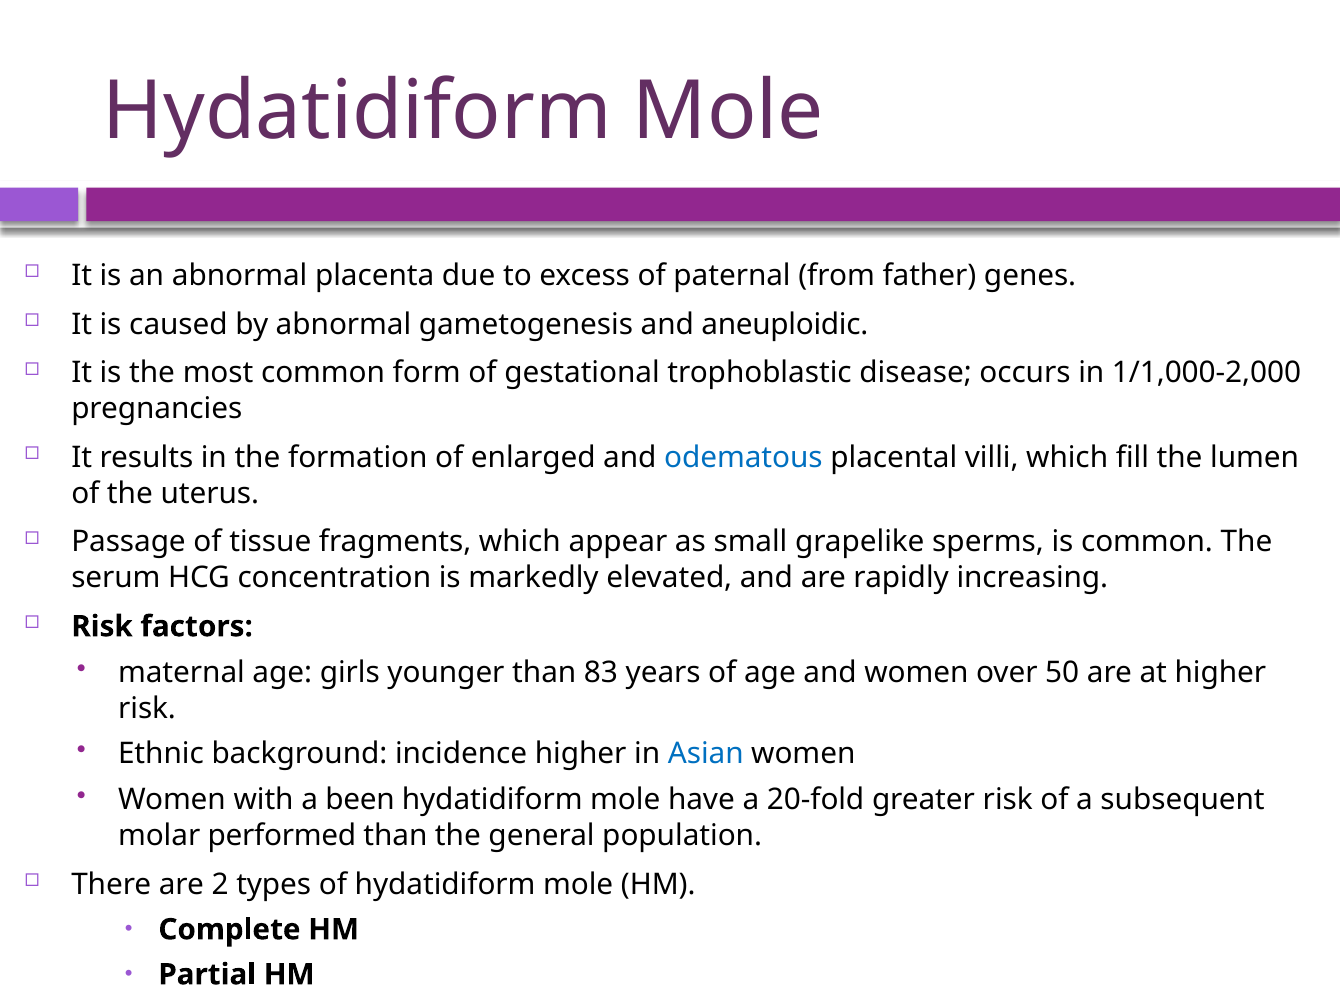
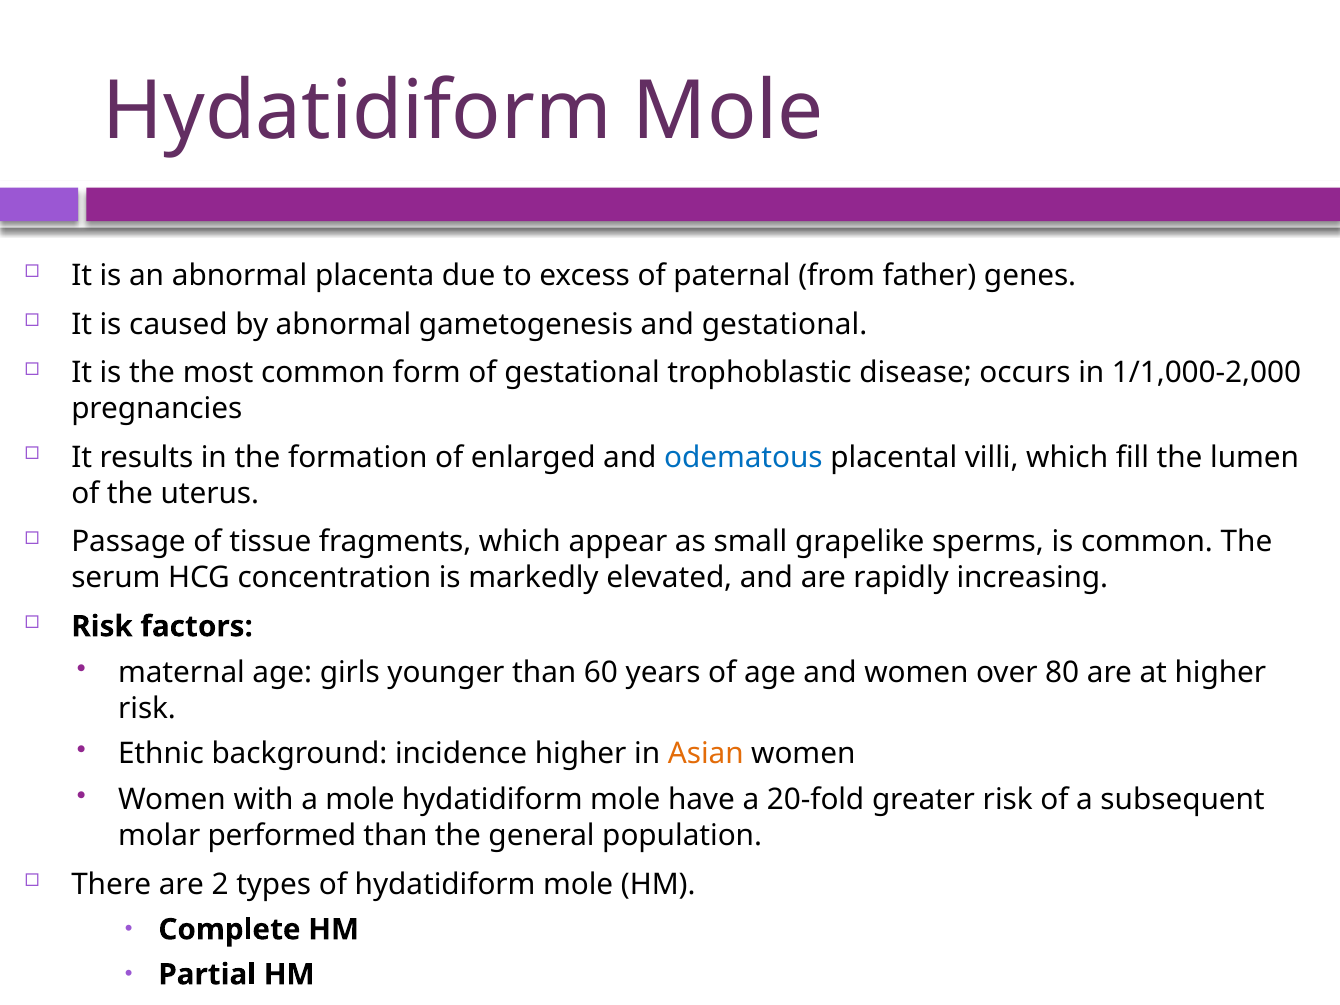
and aneuploidic: aneuploidic -> gestational (785, 324)
83: 83 -> 60 (601, 672)
50: 50 -> 80 (1062, 672)
Asian colour: blue -> orange (706, 754)
a been: been -> mole (360, 800)
